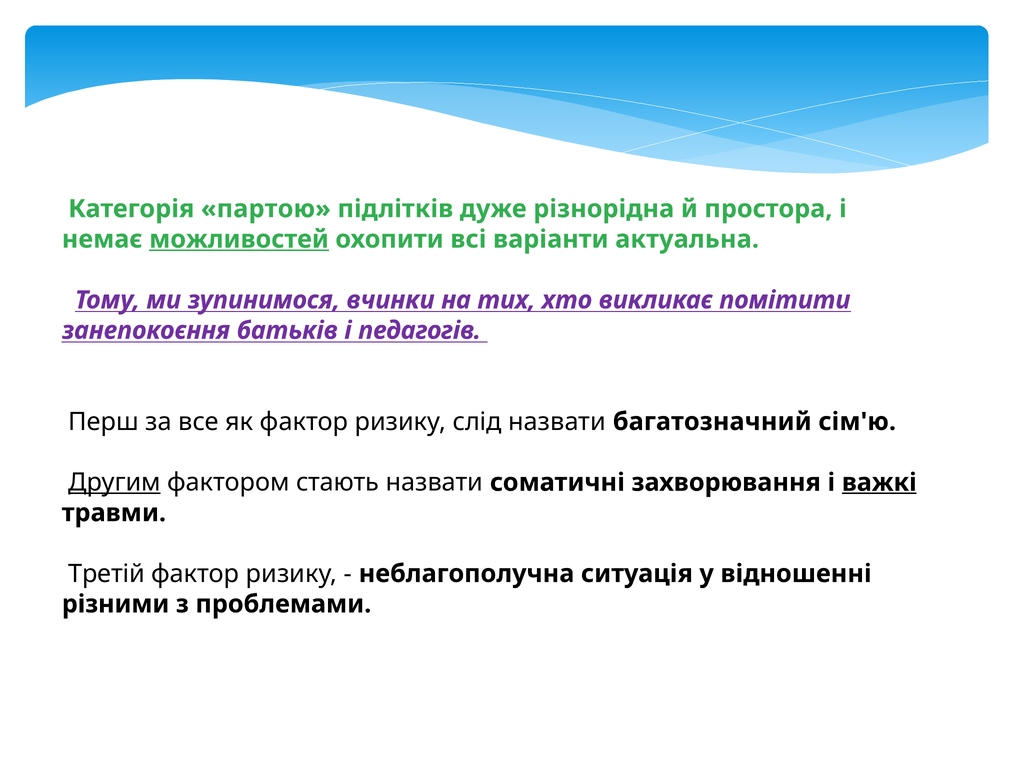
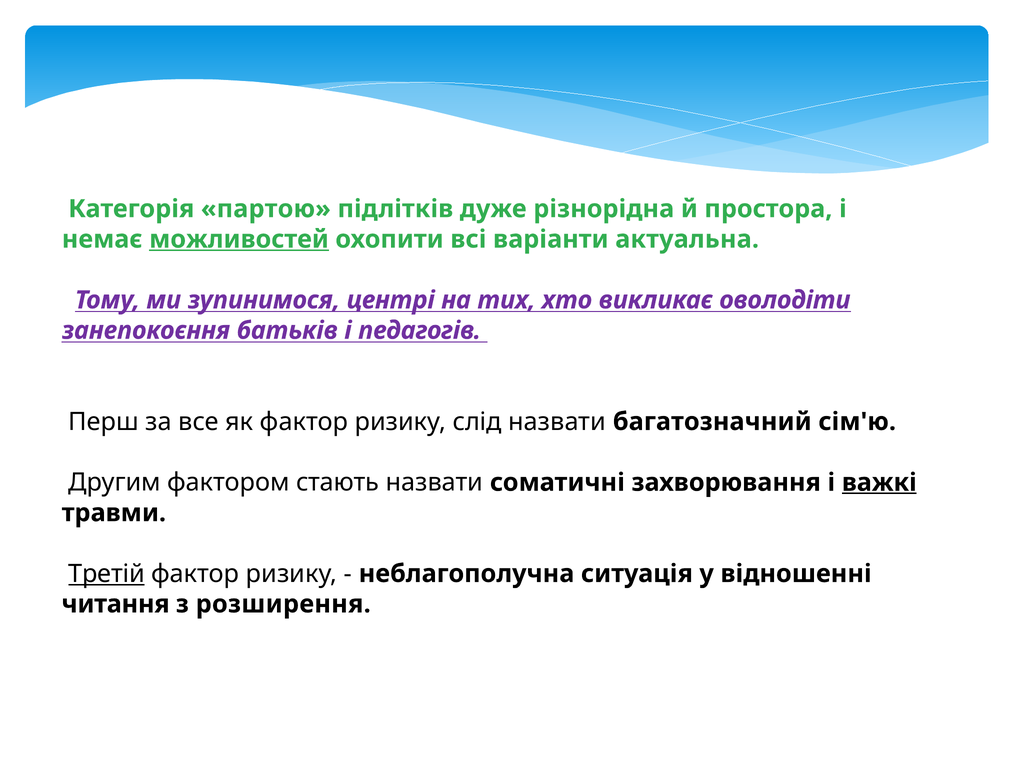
вчинки: вчинки -> центрі (391, 300)
помітити: помітити -> оволодіти (785, 300)
Другим underline: present -> none (114, 482)
Третій underline: none -> present (107, 573)
різними: різними -> читання (116, 604)
проблемами: проблемами -> розширення (283, 604)
